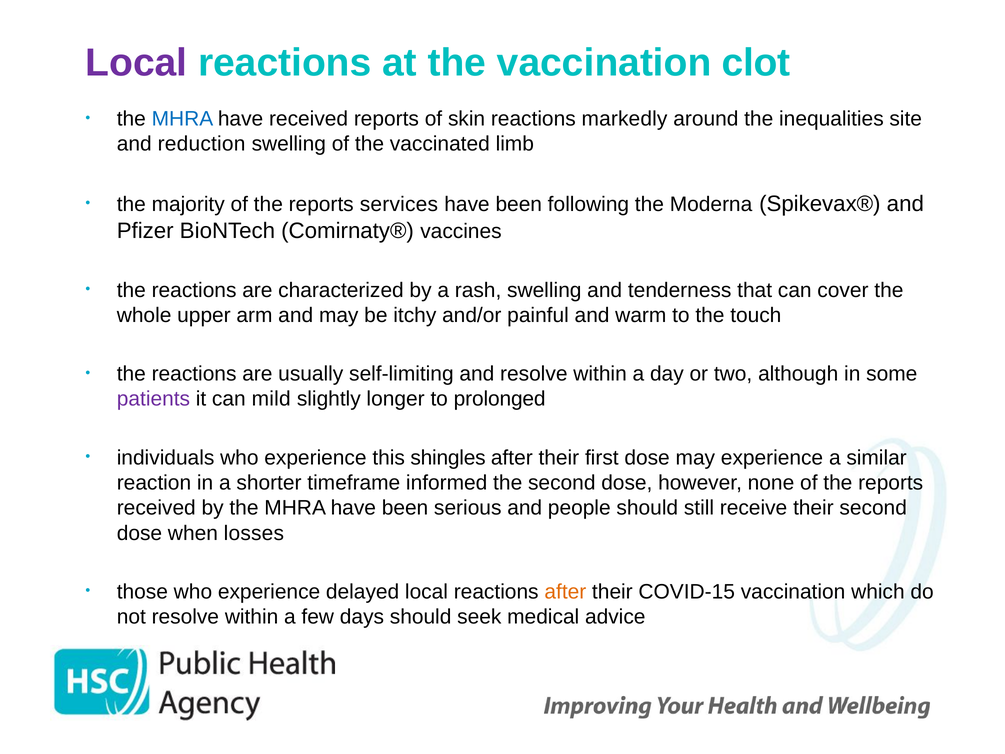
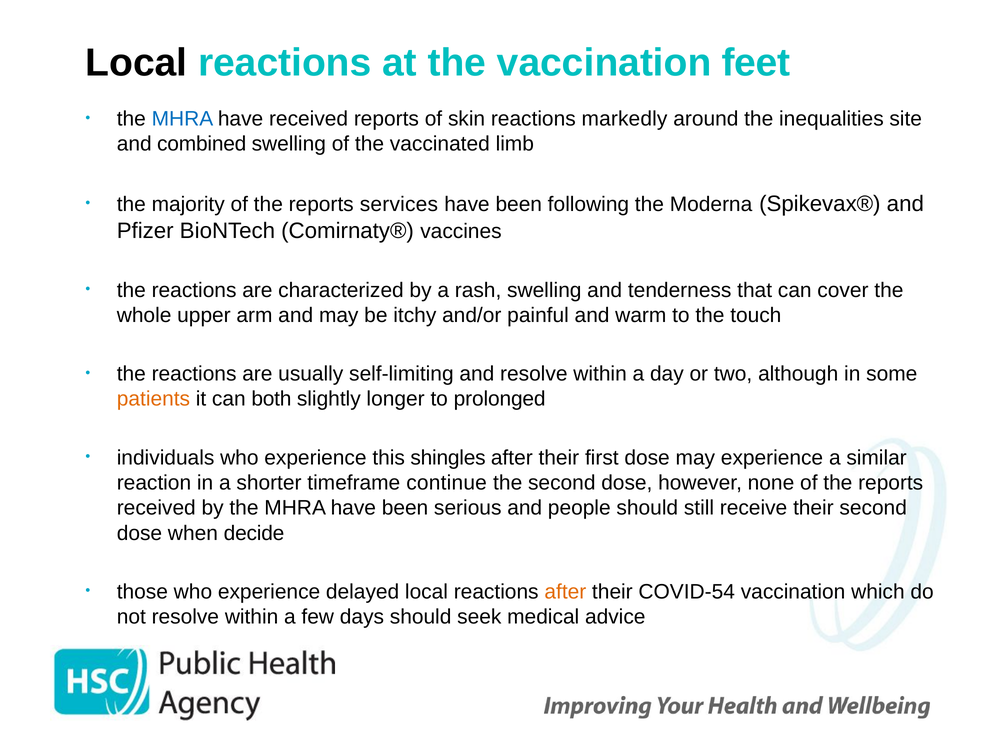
Local colour: purple -> black (136, 63)
clot: clot -> feet (756, 63)
reduction: reduction -> combined (202, 144)
patients colour: purple -> orange (153, 399)
mild: mild -> both (271, 399)
informed: informed -> continue (447, 483)
losses: losses -> decide (254, 533)
COVID-15: COVID-15 -> COVID-54 (687, 592)
